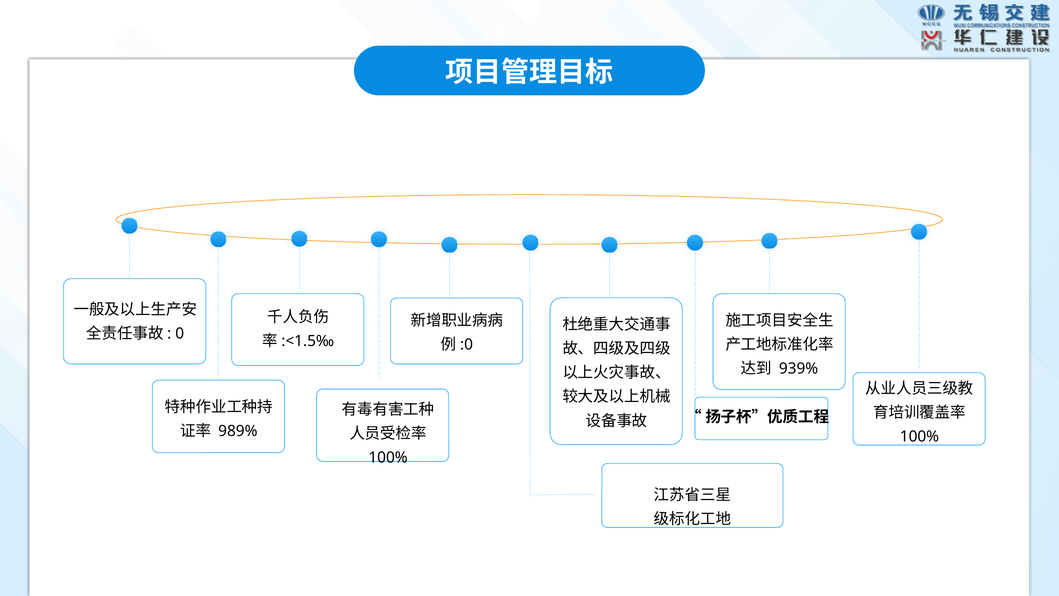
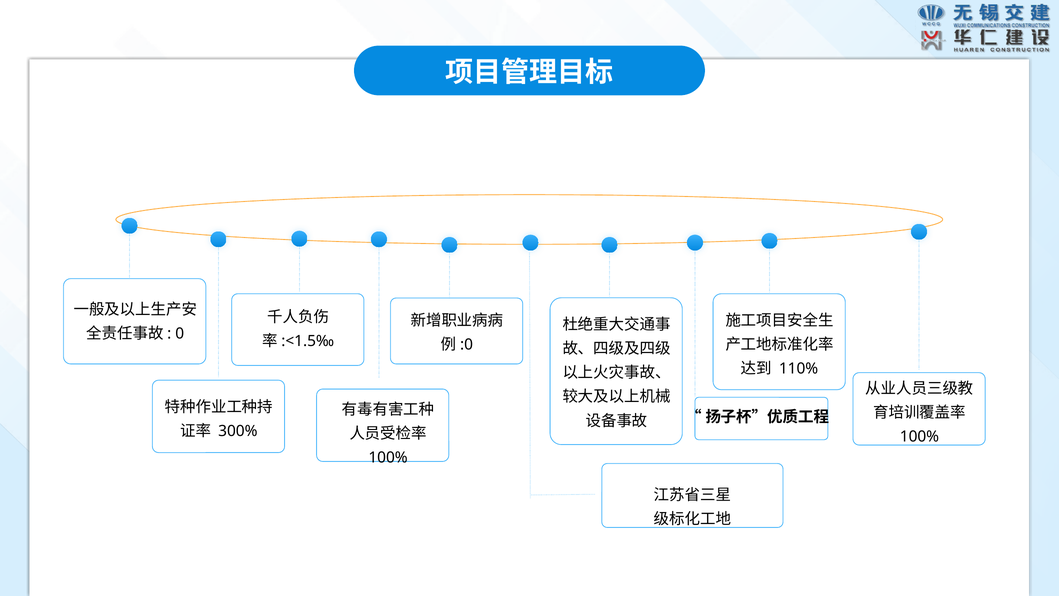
939%: 939% -> 110% (799, 369)
989%: 989% -> 300% (238, 431)
